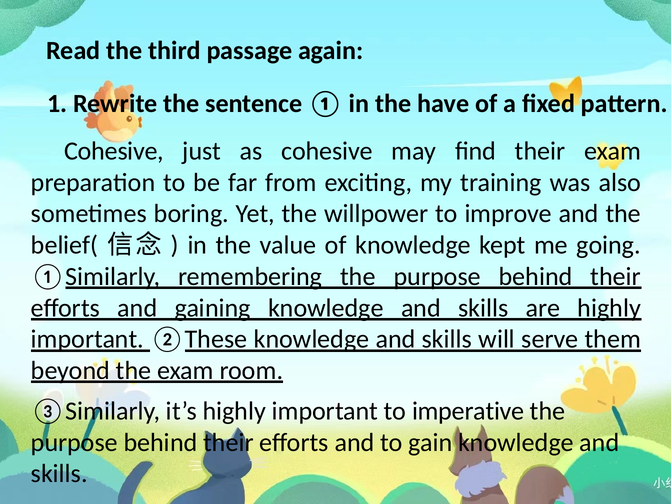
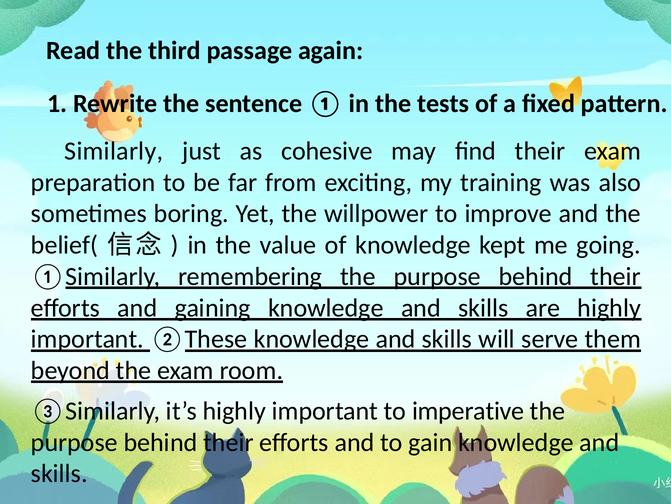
have: have -> tests (443, 103)
Cohesive: Cohesive -> Similarly (114, 151)
